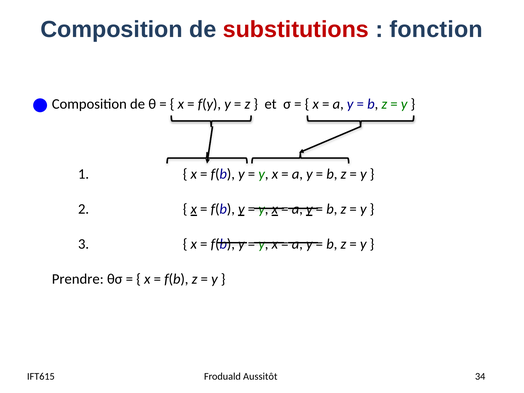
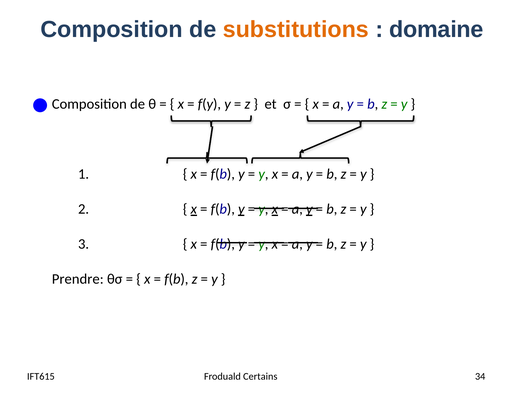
substitutions colour: red -> orange (296, 29)
fonction: fonction -> domaine (436, 29)
Aussitôt: Aussitôt -> Certains (260, 376)
